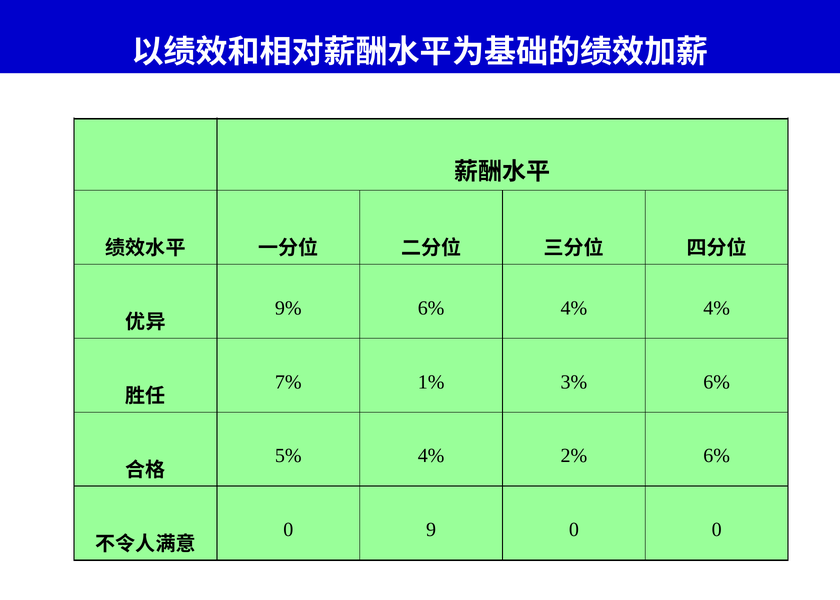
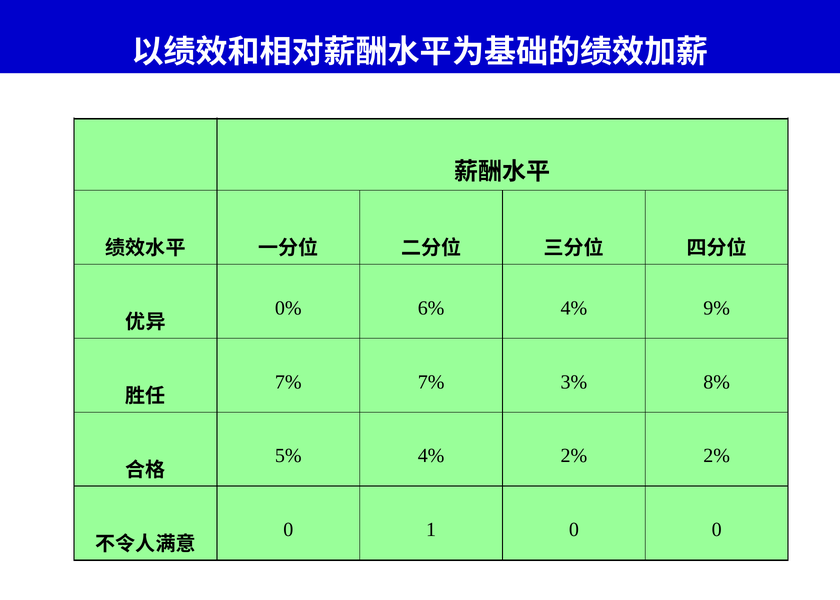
9%: 9% -> 0% (288, 308)
4% 4%: 4% -> 9% (717, 308)
7% 1%: 1% -> 7% (431, 382)
3% 6%: 6% -> 8% (717, 382)
2% 6%: 6% -> 2% (717, 456)
9: 9 -> 1 (431, 530)
